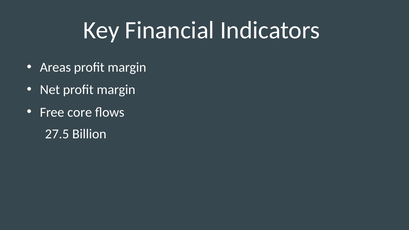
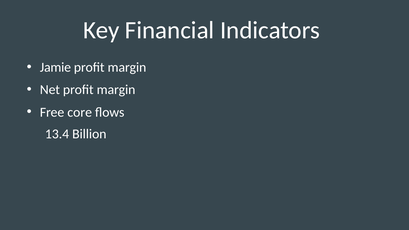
Areas: Areas -> Jamie (55, 67)
27.5: 27.5 -> 13.4 (57, 134)
